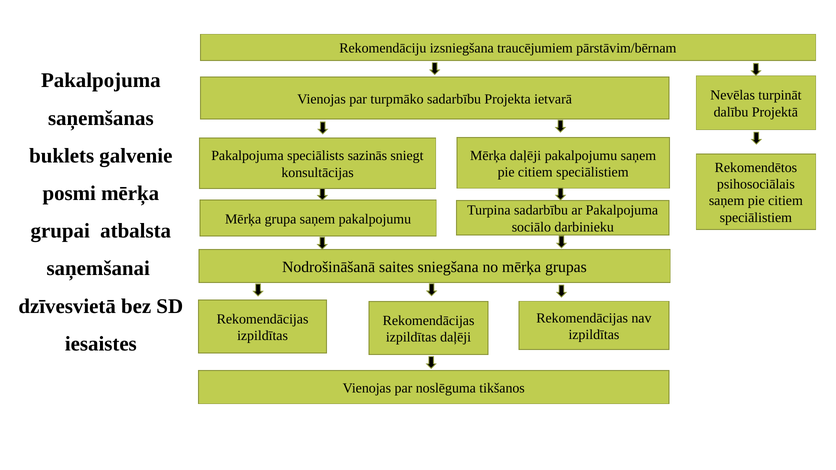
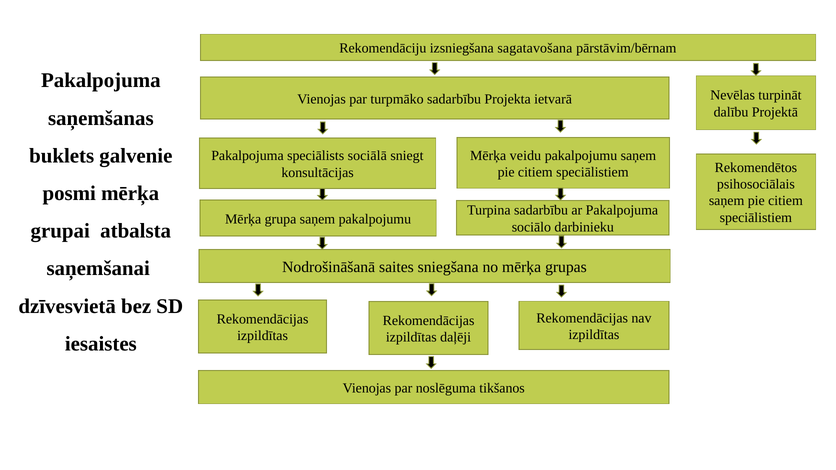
traucējumiem: traucējumiem -> sagatavošana (535, 48)
Mērķa daļēji: daļēji -> veidu (525, 156)
sazinās: sazinās -> sociālā (367, 156)
